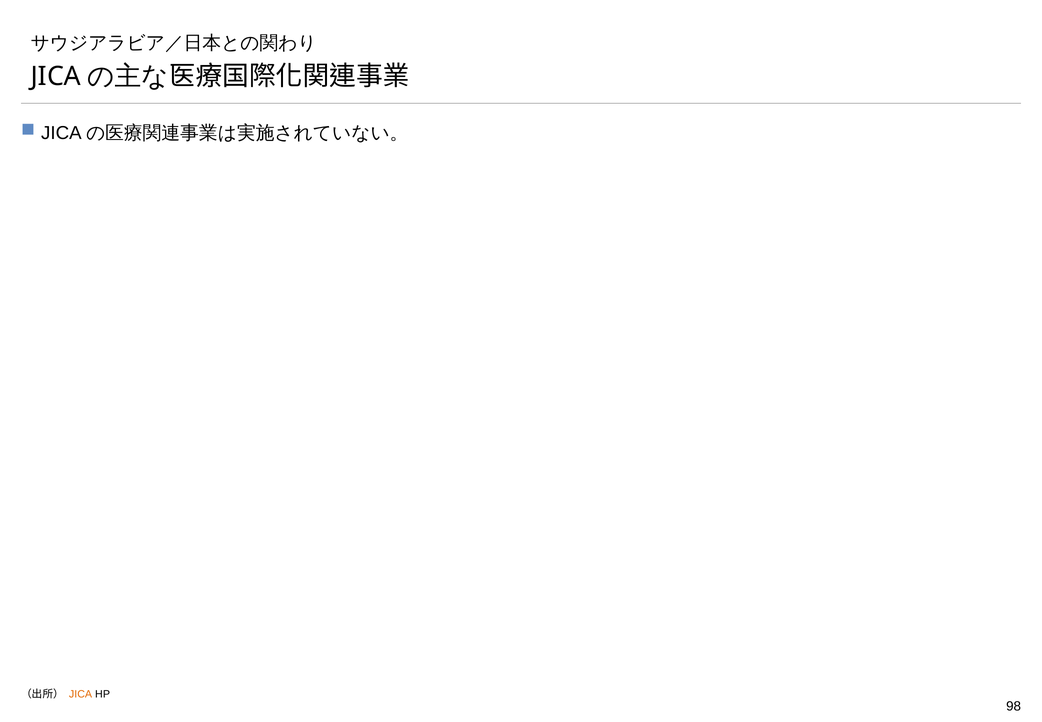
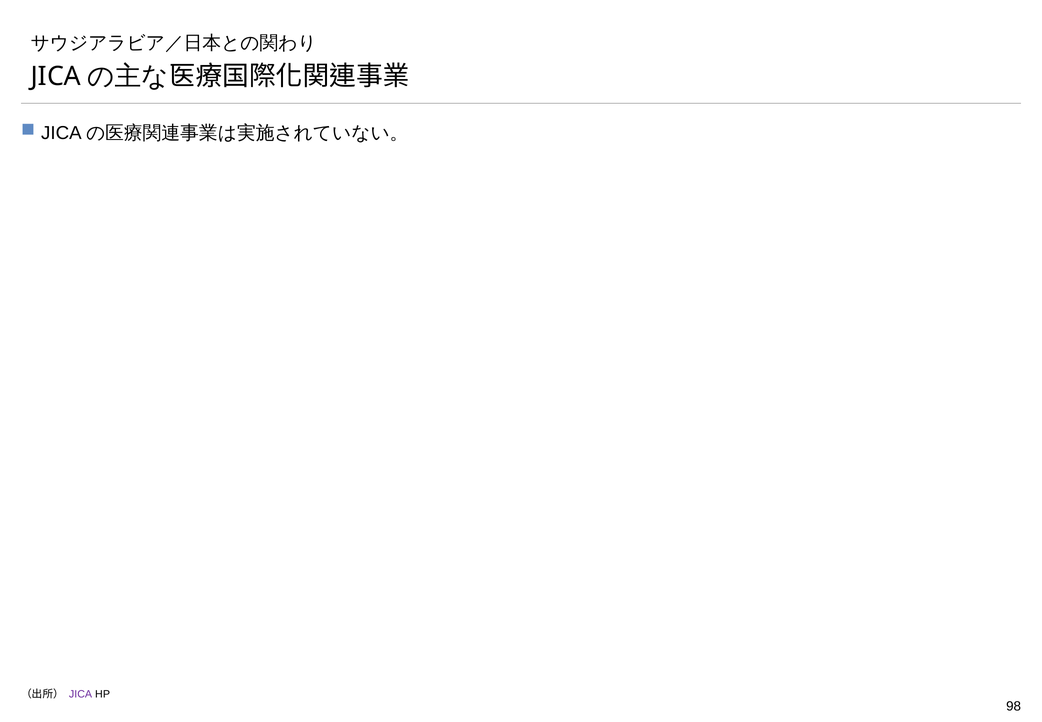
JICA colour: orange -> purple (81, 694)
